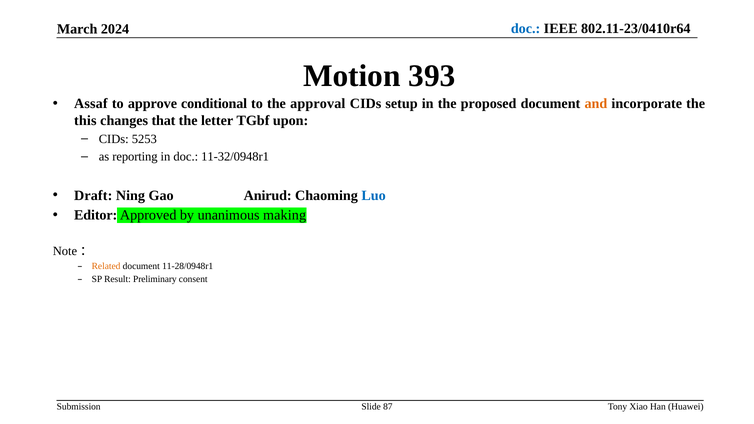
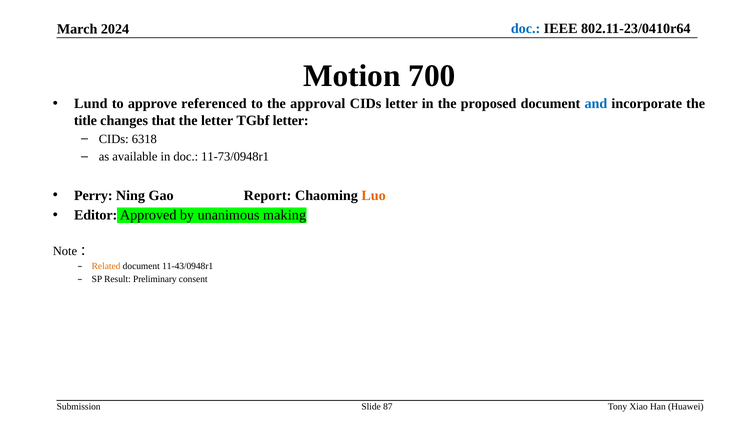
393: 393 -> 700 (432, 76)
Assaf: Assaf -> Lund (91, 104)
conditional: conditional -> referenced (214, 104)
CIDs setup: setup -> letter (402, 104)
and colour: orange -> blue (596, 104)
this: this -> title (85, 121)
TGbf upon: upon -> letter (291, 121)
5253: 5253 -> 6318 (144, 139)
reporting: reporting -> available (135, 157)
11-32/0948r1: 11-32/0948r1 -> 11-73/0948r1 (235, 157)
Draft: Draft -> Perry (93, 195)
Anirud: Anirud -> Report (268, 195)
Luo colour: blue -> orange (374, 195)
11-28/0948r1: 11-28/0948r1 -> 11-43/0948r1 (188, 266)
